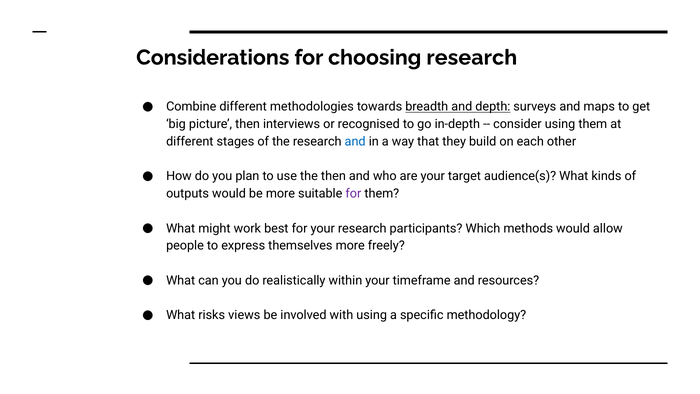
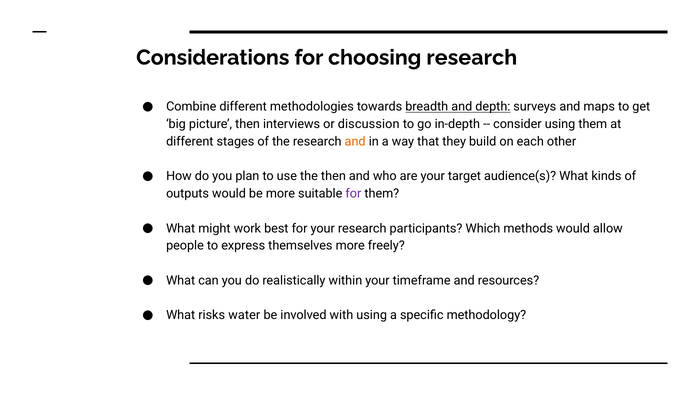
recognised: recognised -> discussion (369, 124)
and colour: blue -> orange (355, 141)
views: views -> water (244, 315)
